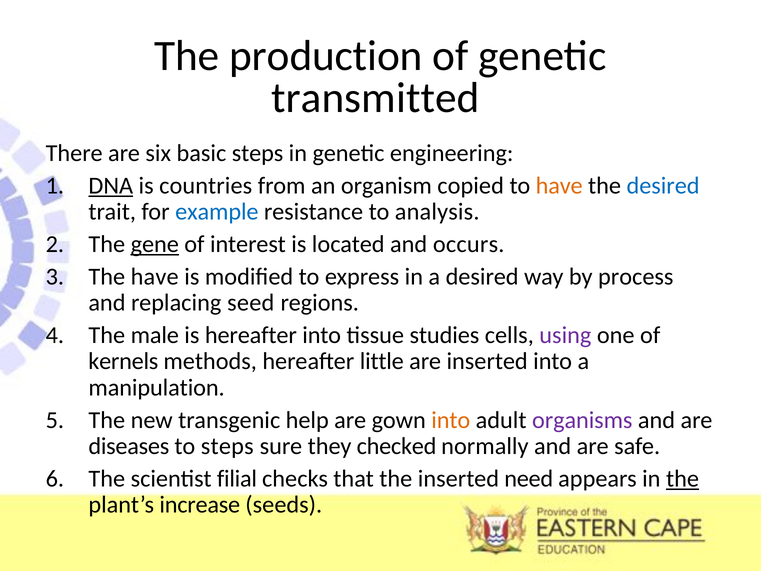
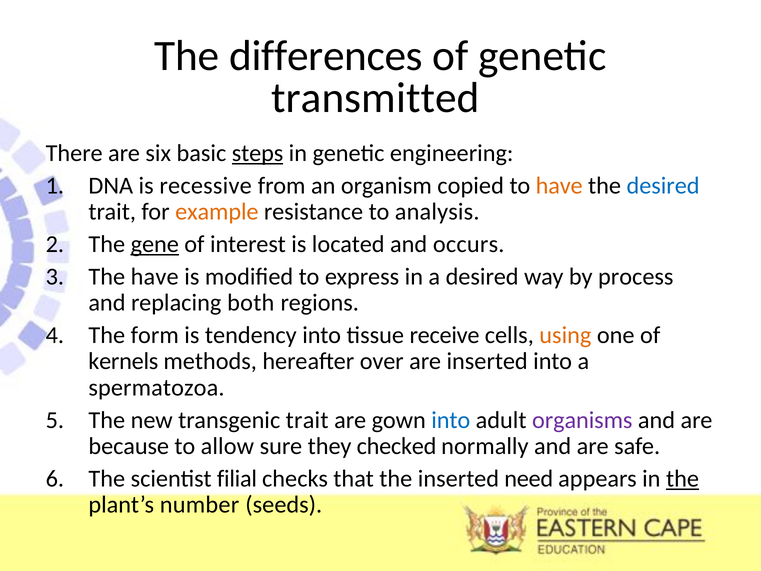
production: production -> differences (326, 56)
steps underline: none -> present (258, 153)
DNA underline: present -> none (111, 186)
countries: countries -> recessive (206, 186)
example colour: blue -> orange (217, 212)
seed: seed -> both (251, 303)
male: male -> form (155, 335)
is hereafter: hereafter -> tendency (251, 335)
studies: studies -> receive (445, 335)
using colour: purple -> orange (565, 335)
little: little -> over (382, 361)
manipulation: manipulation -> spermatozoa (156, 388)
transgenic help: help -> trait (307, 420)
into colour: orange -> blue (451, 420)
diseases: diseases -> because (129, 446)
to steps: steps -> allow (227, 446)
increase: increase -> number (200, 505)
